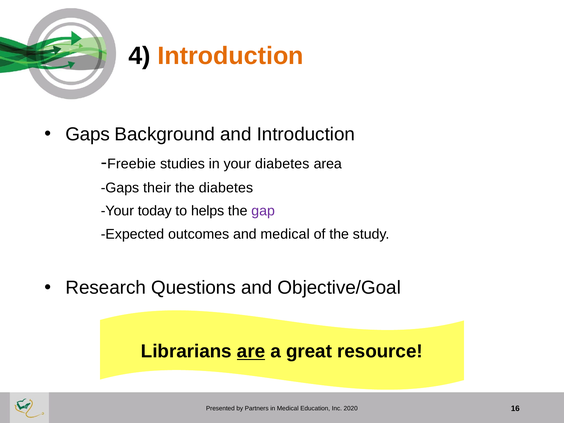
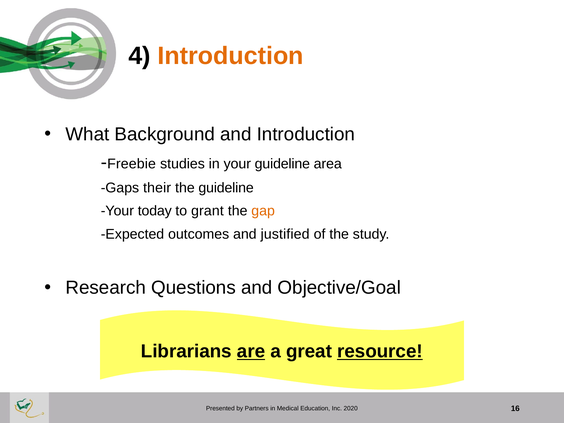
Gaps: Gaps -> What (87, 134)
your diabetes: diabetes -> guideline (282, 164)
the diabetes: diabetes -> guideline (226, 188)
helps: helps -> grant (207, 211)
gap colour: purple -> orange (263, 211)
and medical: medical -> justified (285, 234)
resource underline: none -> present (380, 351)
